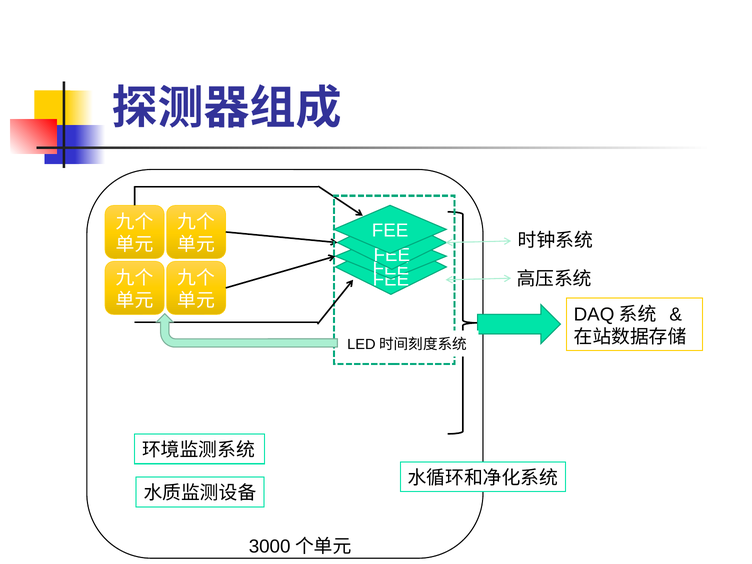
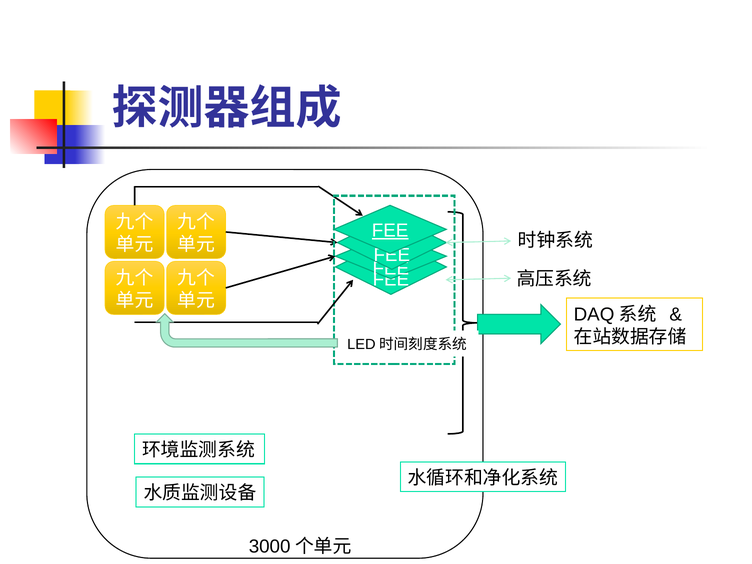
FEE underline: none -> present (390, 231)
